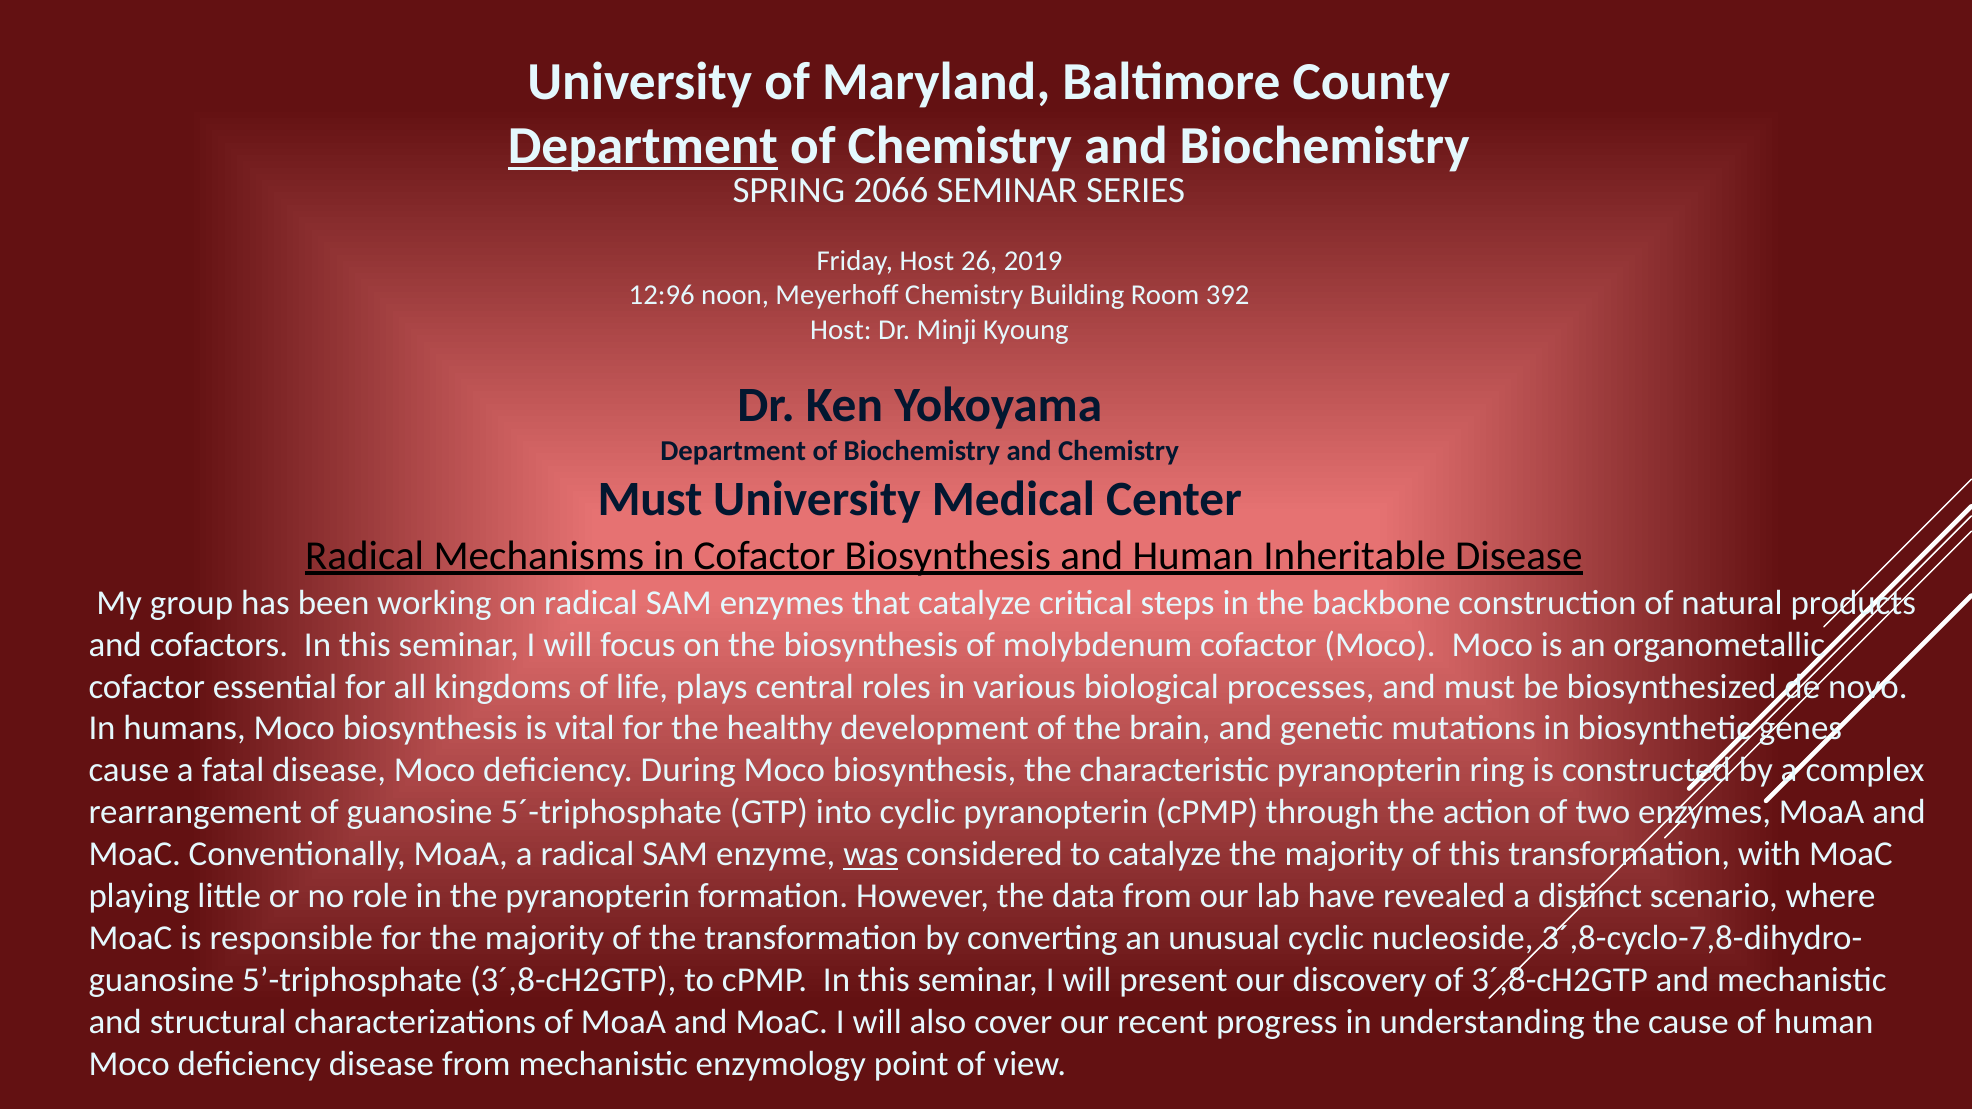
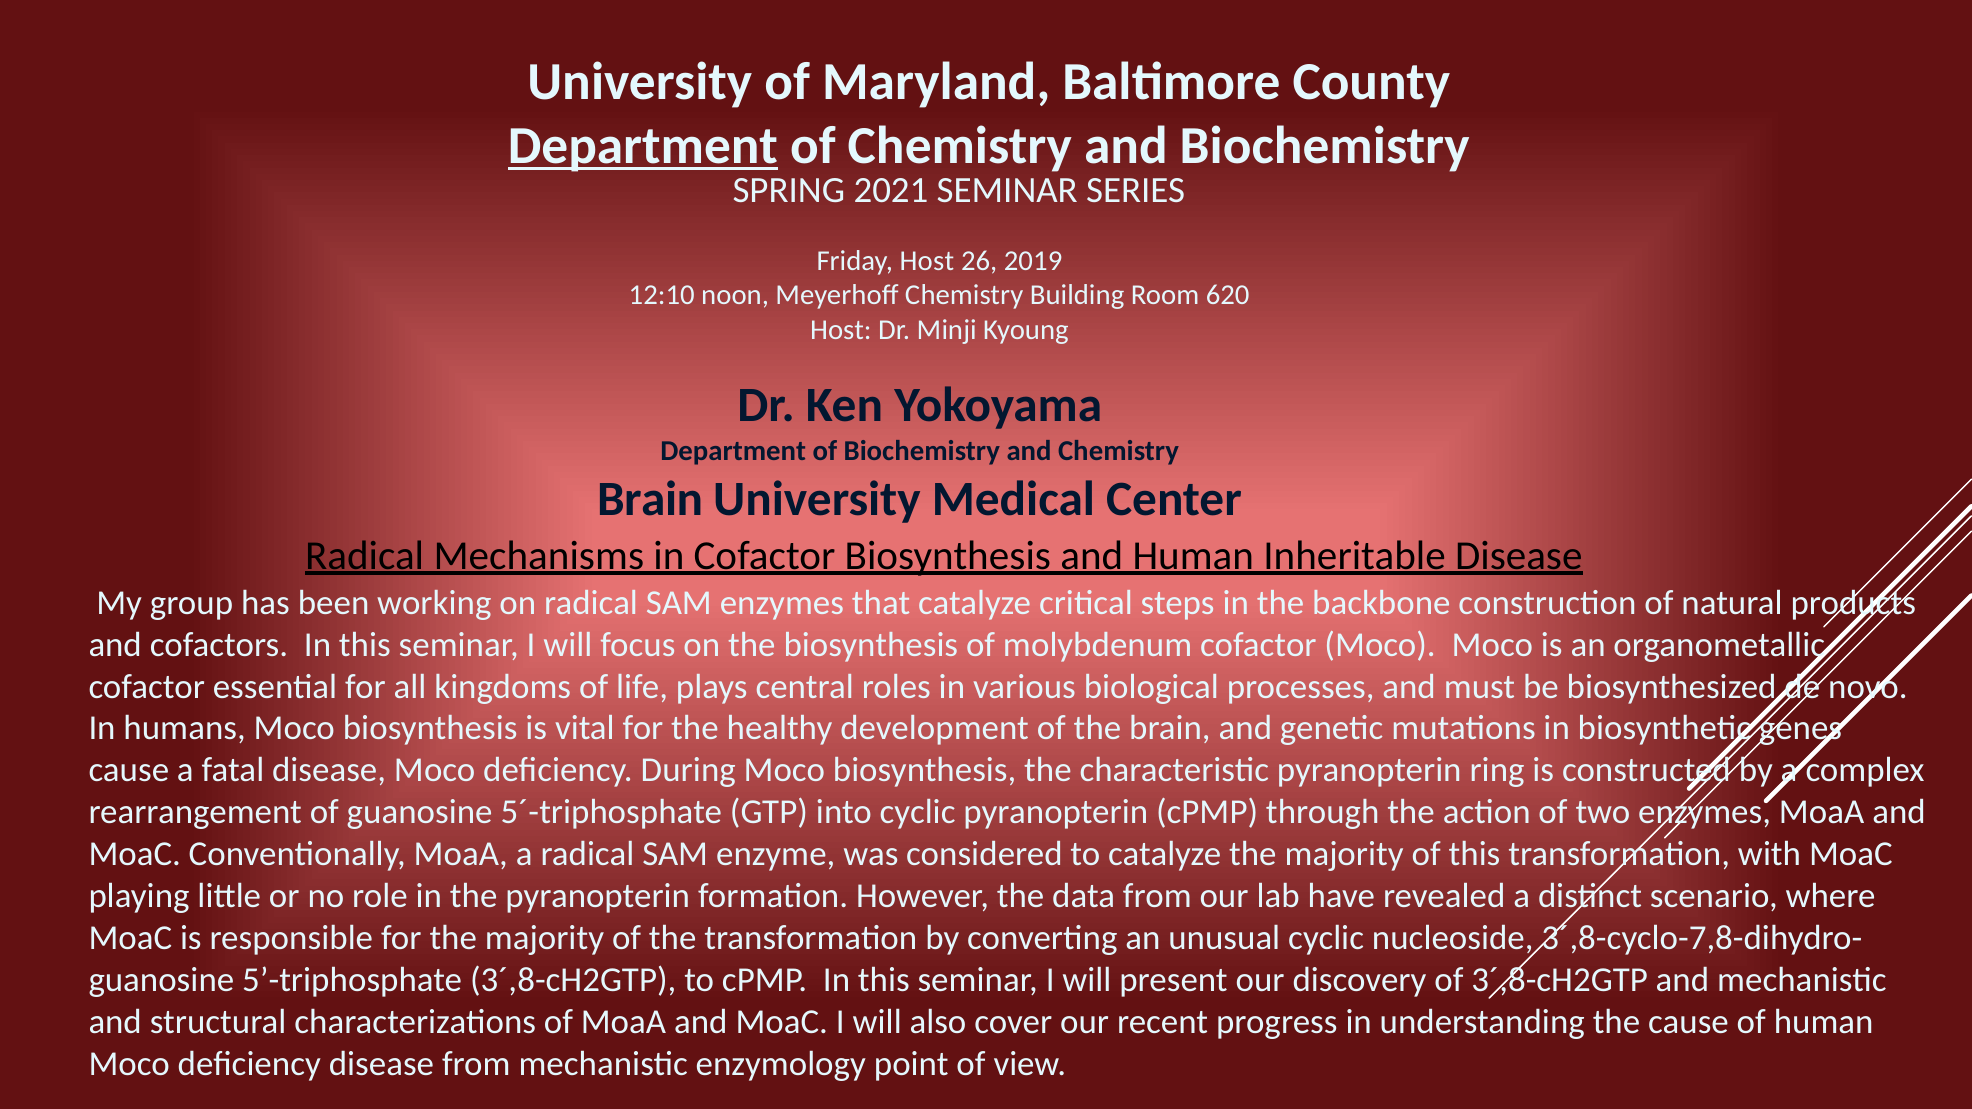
2066: 2066 -> 2021 (891, 190)
12:96: 12:96 -> 12:10 (662, 295)
392: 392 -> 620 (1228, 295)
Must: Must -> Brain (650, 499)
was underline: present -> none (871, 854)
